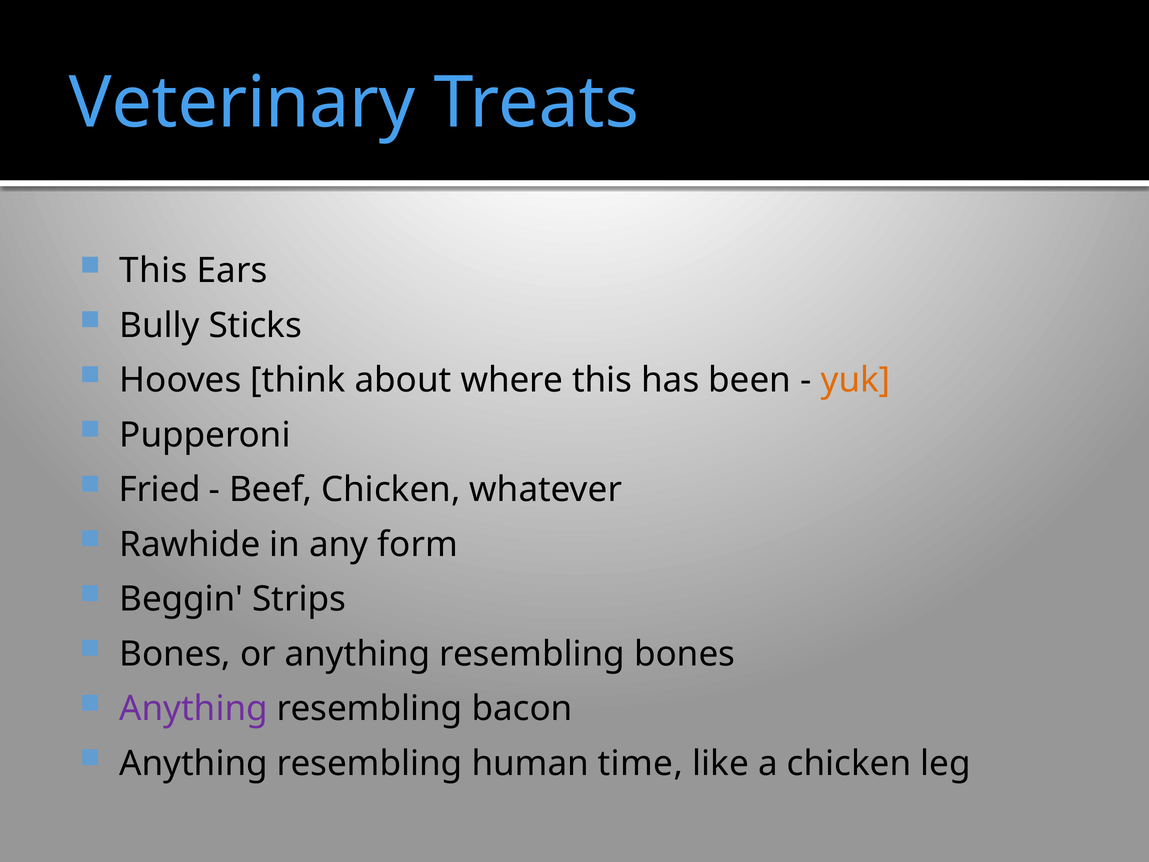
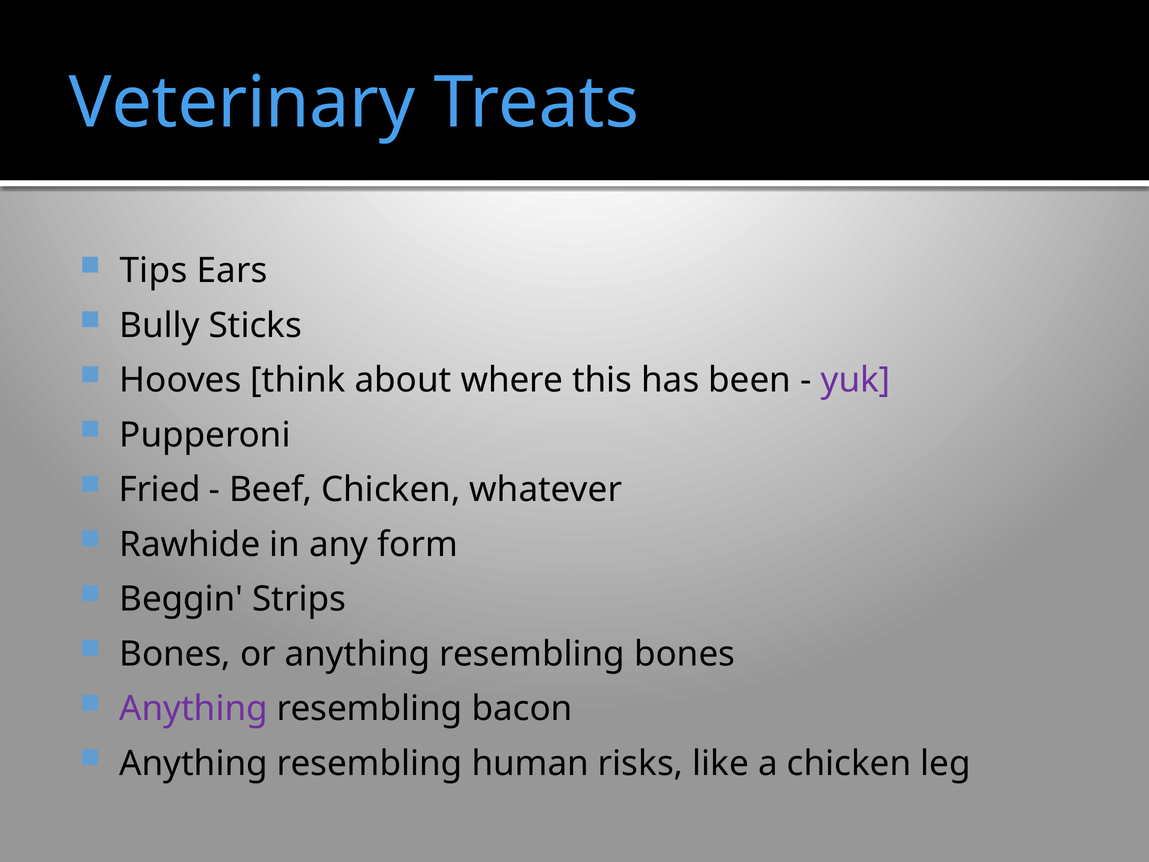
This: This -> Tips (154, 271)
yuk colour: orange -> purple (856, 380)
time: time -> risks (641, 763)
